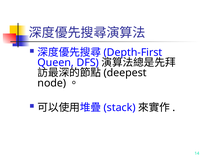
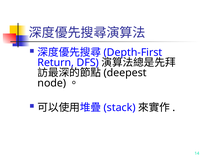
Queen: Queen -> Return (56, 63)
